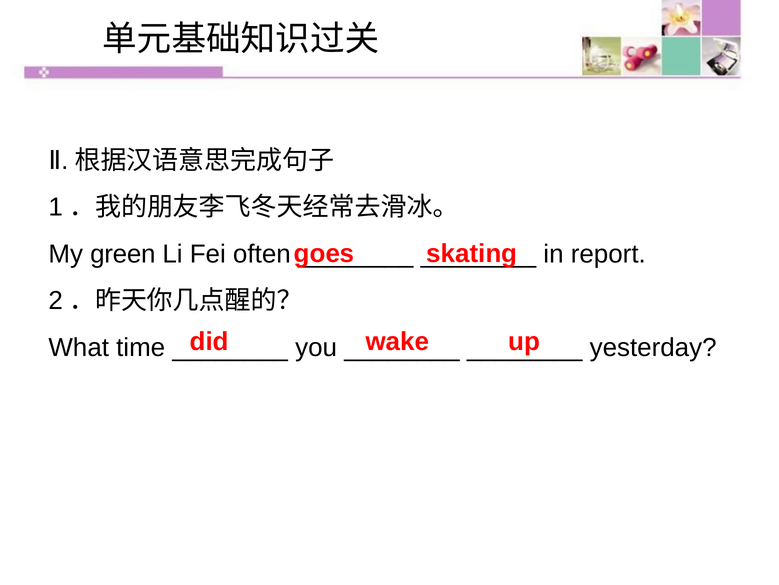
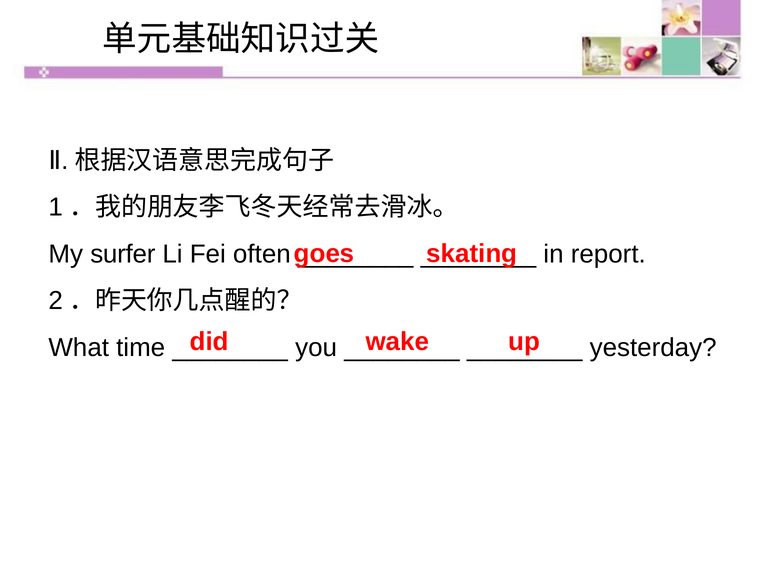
green: green -> surfer (123, 254)
